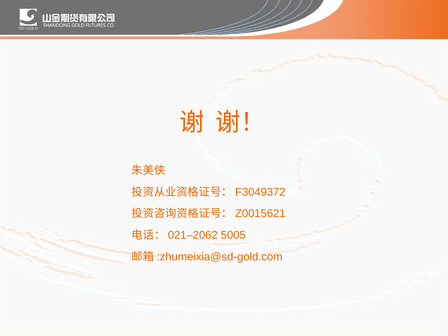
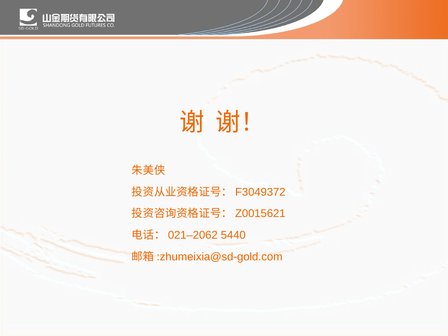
5005: 5005 -> 5440 (233, 235)
